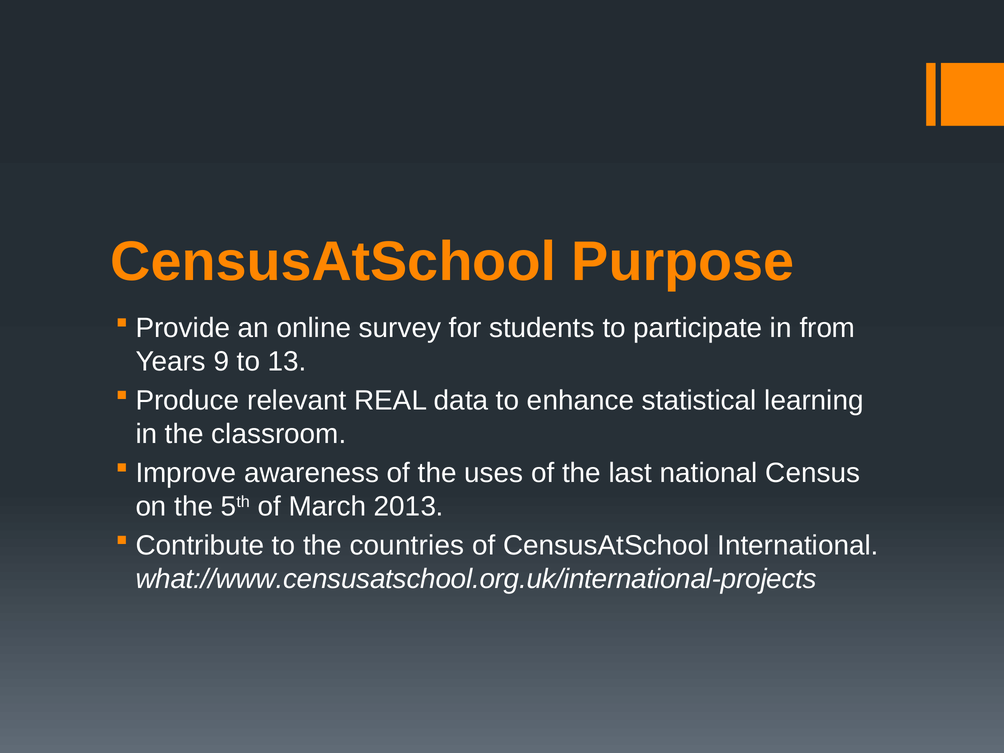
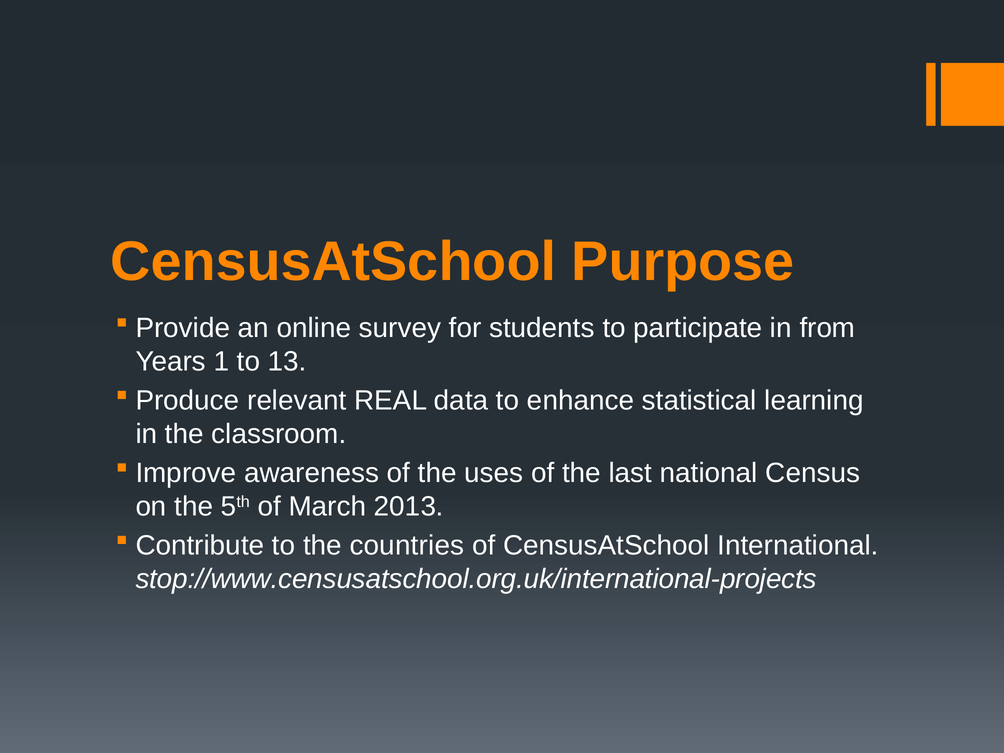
9: 9 -> 1 (221, 361)
what://www.censusatschool.org.uk/international-projects: what://www.censusatschool.org.uk/international-projects -> stop://www.censusatschool.org.uk/international-projects (476, 579)
